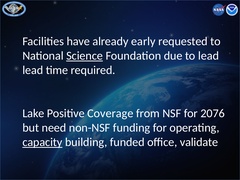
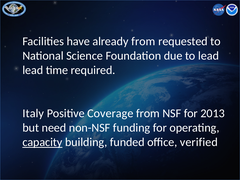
already early: early -> from (143, 41)
Science underline: present -> none (85, 56)
Lake: Lake -> Italy (33, 113)
2076: 2076 -> 2013 (213, 113)
validate: validate -> verified (199, 142)
